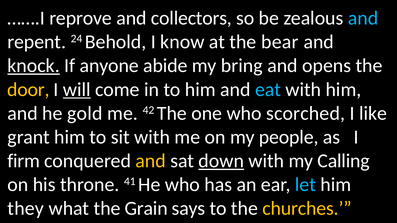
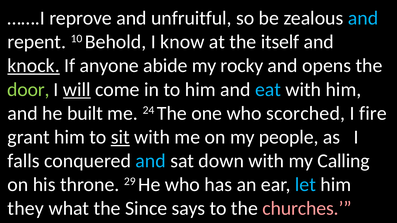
collectors: collectors -> unfruitful (191, 18)
24: 24 -> 10 (76, 39)
bear: bear -> itself (280, 42)
bring: bring -> rocky (242, 66)
door colour: yellow -> light green (28, 90)
gold: gold -> built (85, 113)
42: 42 -> 24 (148, 110)
like: like -> fire (373, 113)
sit underline: none -> present (120, 137)
firm: firm -> falls (24, 161)
and colour: yellow -> light blue (151, 161)
down underline: present -> none (221, 161)
41: 41 -> 29 (130, 182)
Grain: Grain -> Since (146, 209)
churches colour: yellow -> pink (307, 209)
